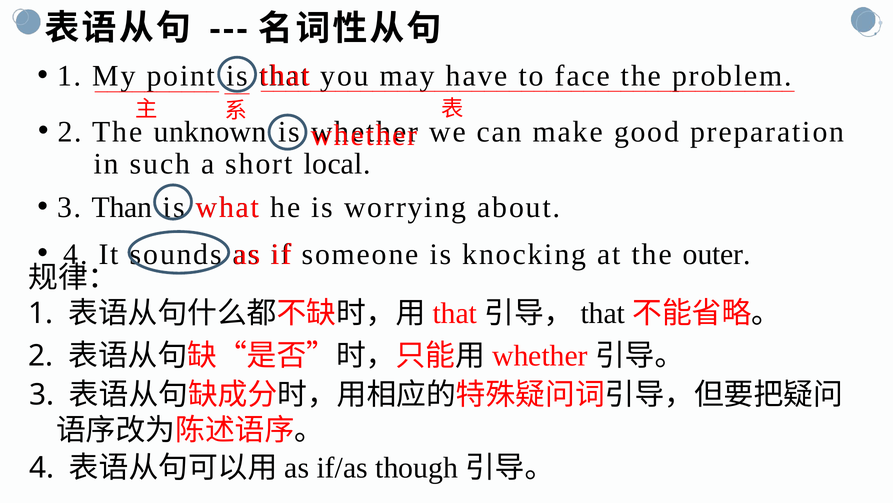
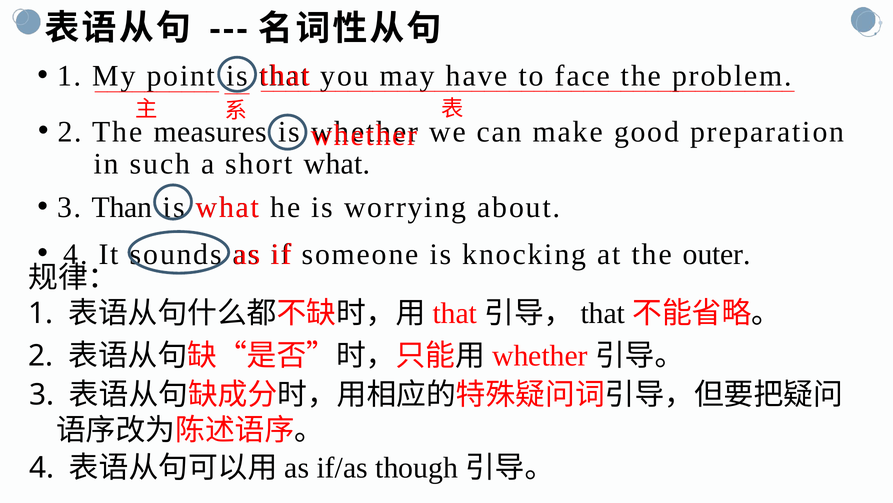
unknown: unknown -> measures (210, 132)
short local: local -> what (337, 164)
